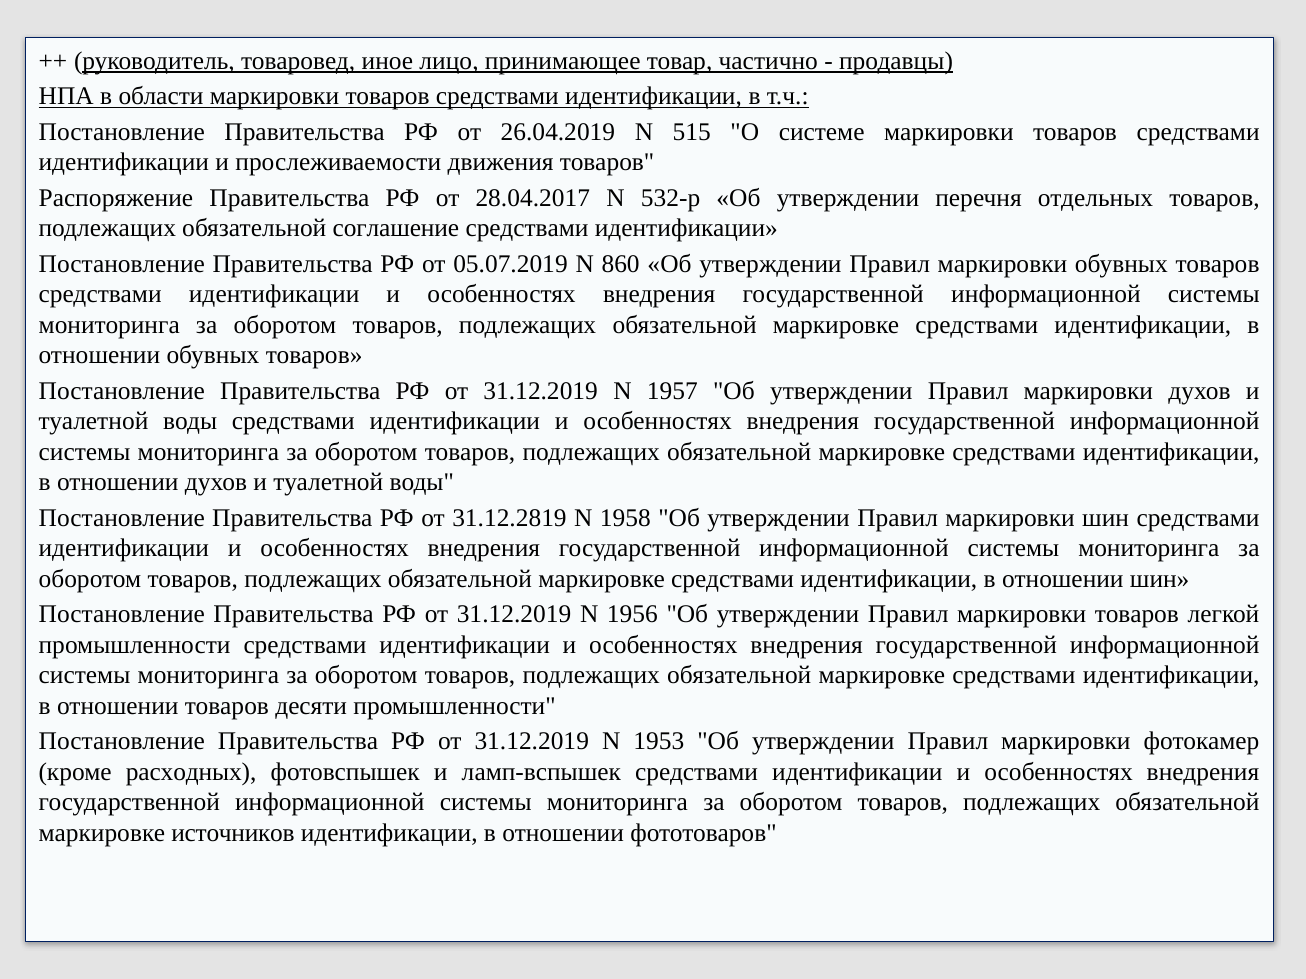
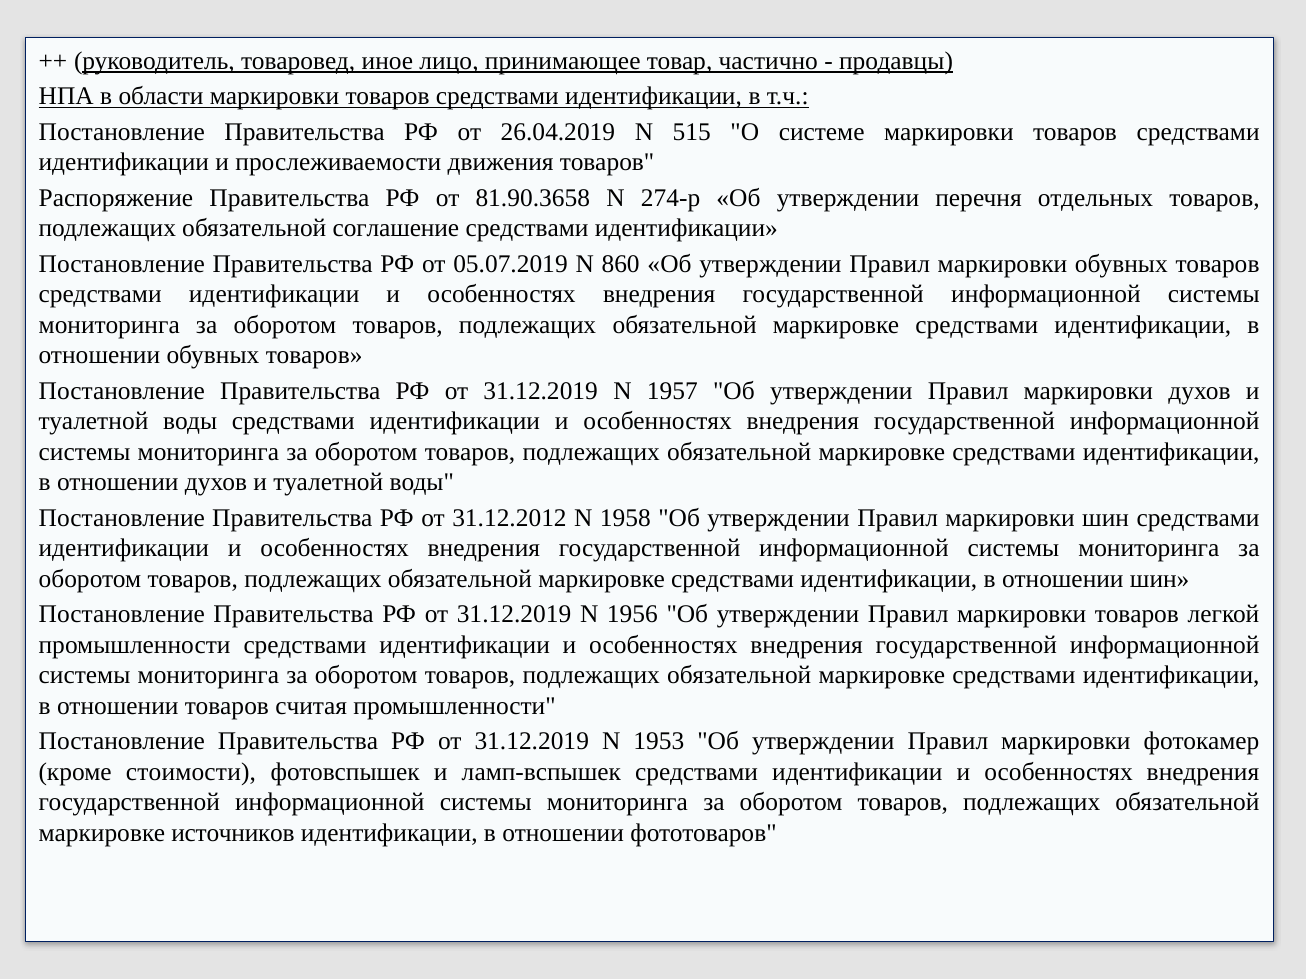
28.04.2017: 28.04.2017 -> 81.90.3658 (533, 198)
532-р: 532-р -> 274-р (671, 198)
31.12.2819: 31.12.2819 -> 31.12.2012 (509, 518)
десяти: десяти -> считая (311, 706)
расходных: расходных -> стоимости (191, 772)
